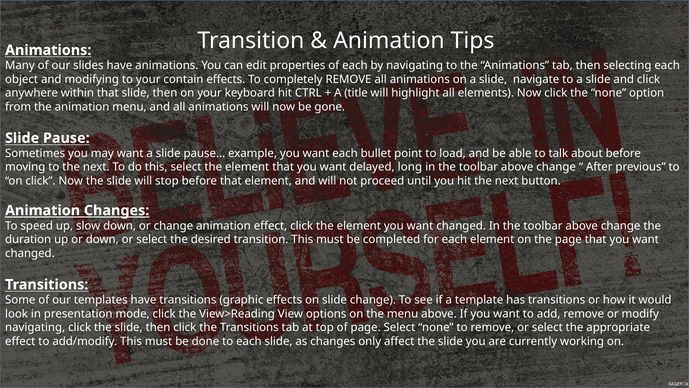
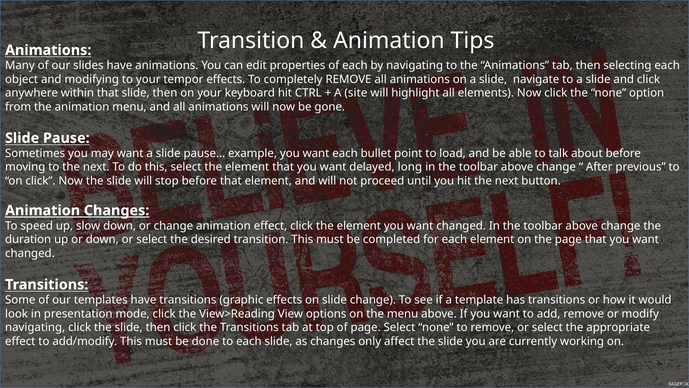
contain: contain -> tempor (183, 79)
title: title -> site (356, 93)
